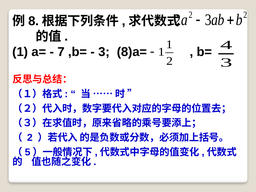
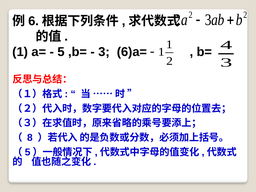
8: 8 -> 6 (34, 21)
7: 7 -> 5 (61, 52)
8)a=: 8)a= -> 6)a= (132, 52)
2: 2 -> 8 (30, 138)
